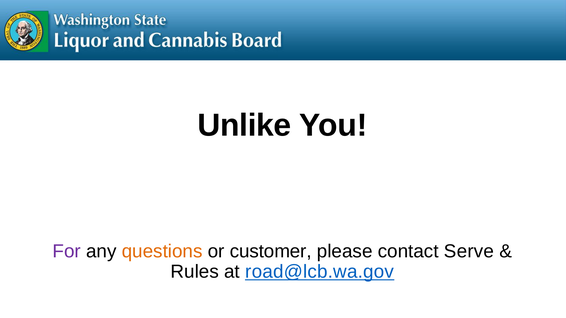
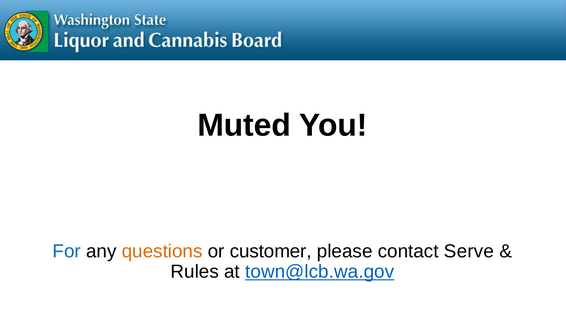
Unlike: Unlike -> Muted (244, 126)
For colour: purple -> blue (67, 252)
road@lcb.wa.gov: road@lcb.wa.gov -> town@lcb.wa.gov (320, 272)
